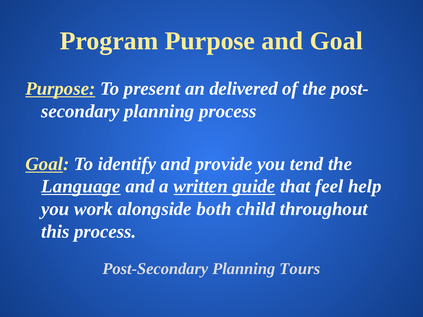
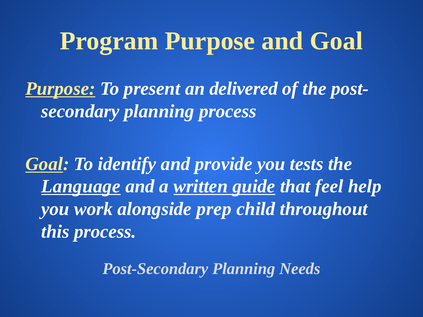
tend: tend -> tests (307, 164)
both: both -> prep (214, 209)
Tours: Tours -> Needs (300, 269)
